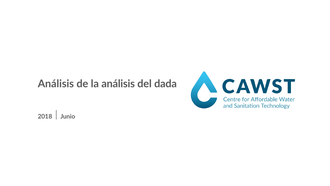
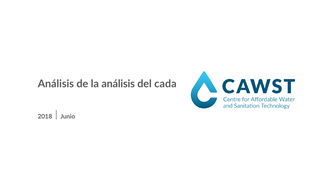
dada: dada -> cada (165, 84)
